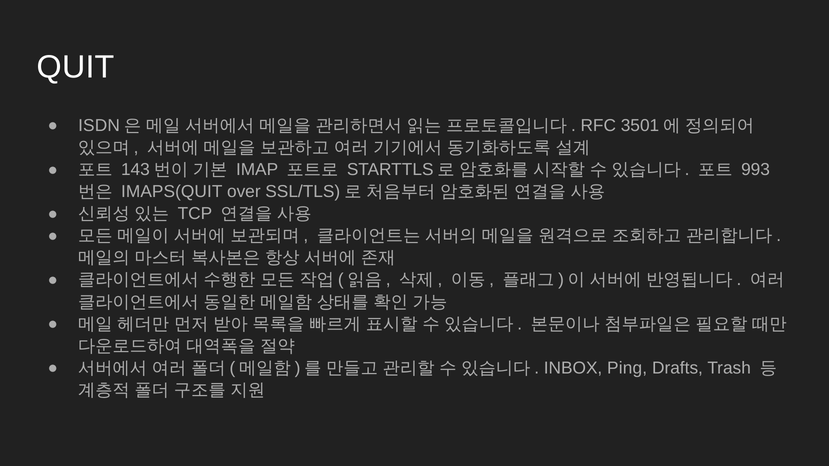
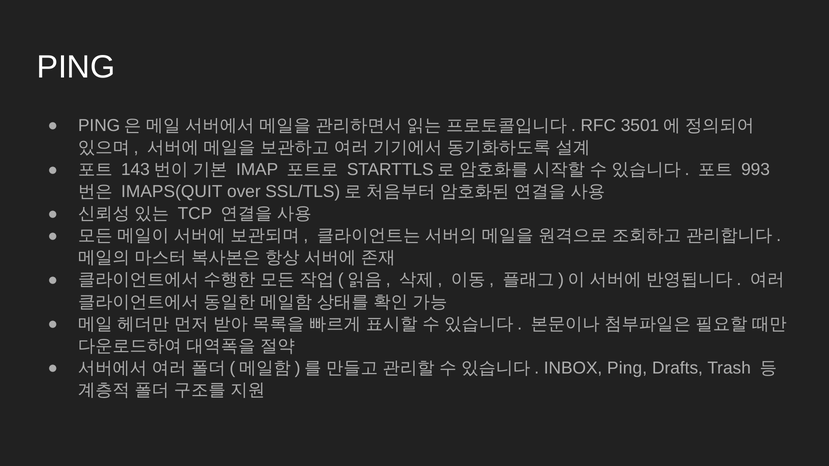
QUIT: QUIT -> PING (76, 67)
ISDN: ISDN -> PING (99, 126)
